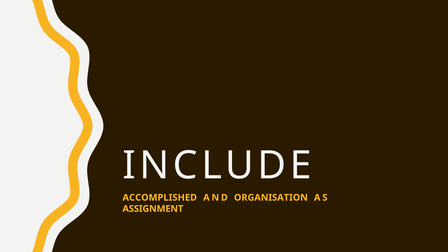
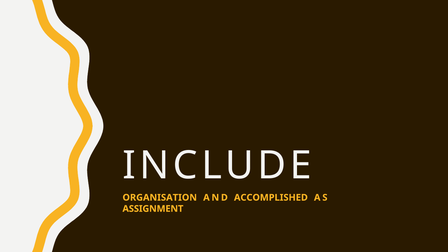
ACCOMPLISHED: ACCOMPLISHED -> ORGANISATION (160, 198)
ORGANISATION: ORGANISATION -> ACCOMPLISHED (271, 198)
